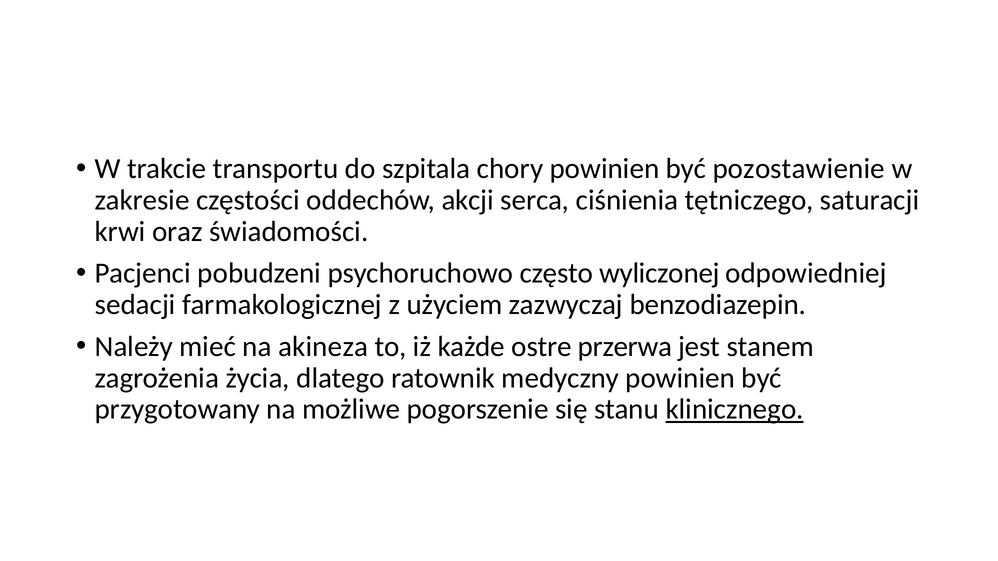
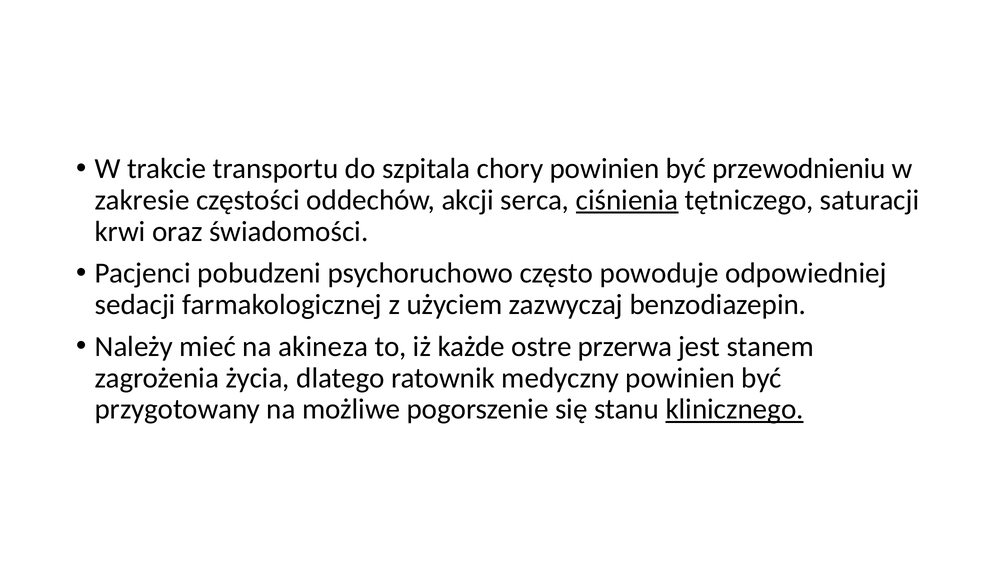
pozostawienie: pozostawienie -> przewodnieniu (799, 169)
ciśnienia underline: none -> present (627, 200)
wyliczonej: wyliczonej -> powoduje (659, 273)
